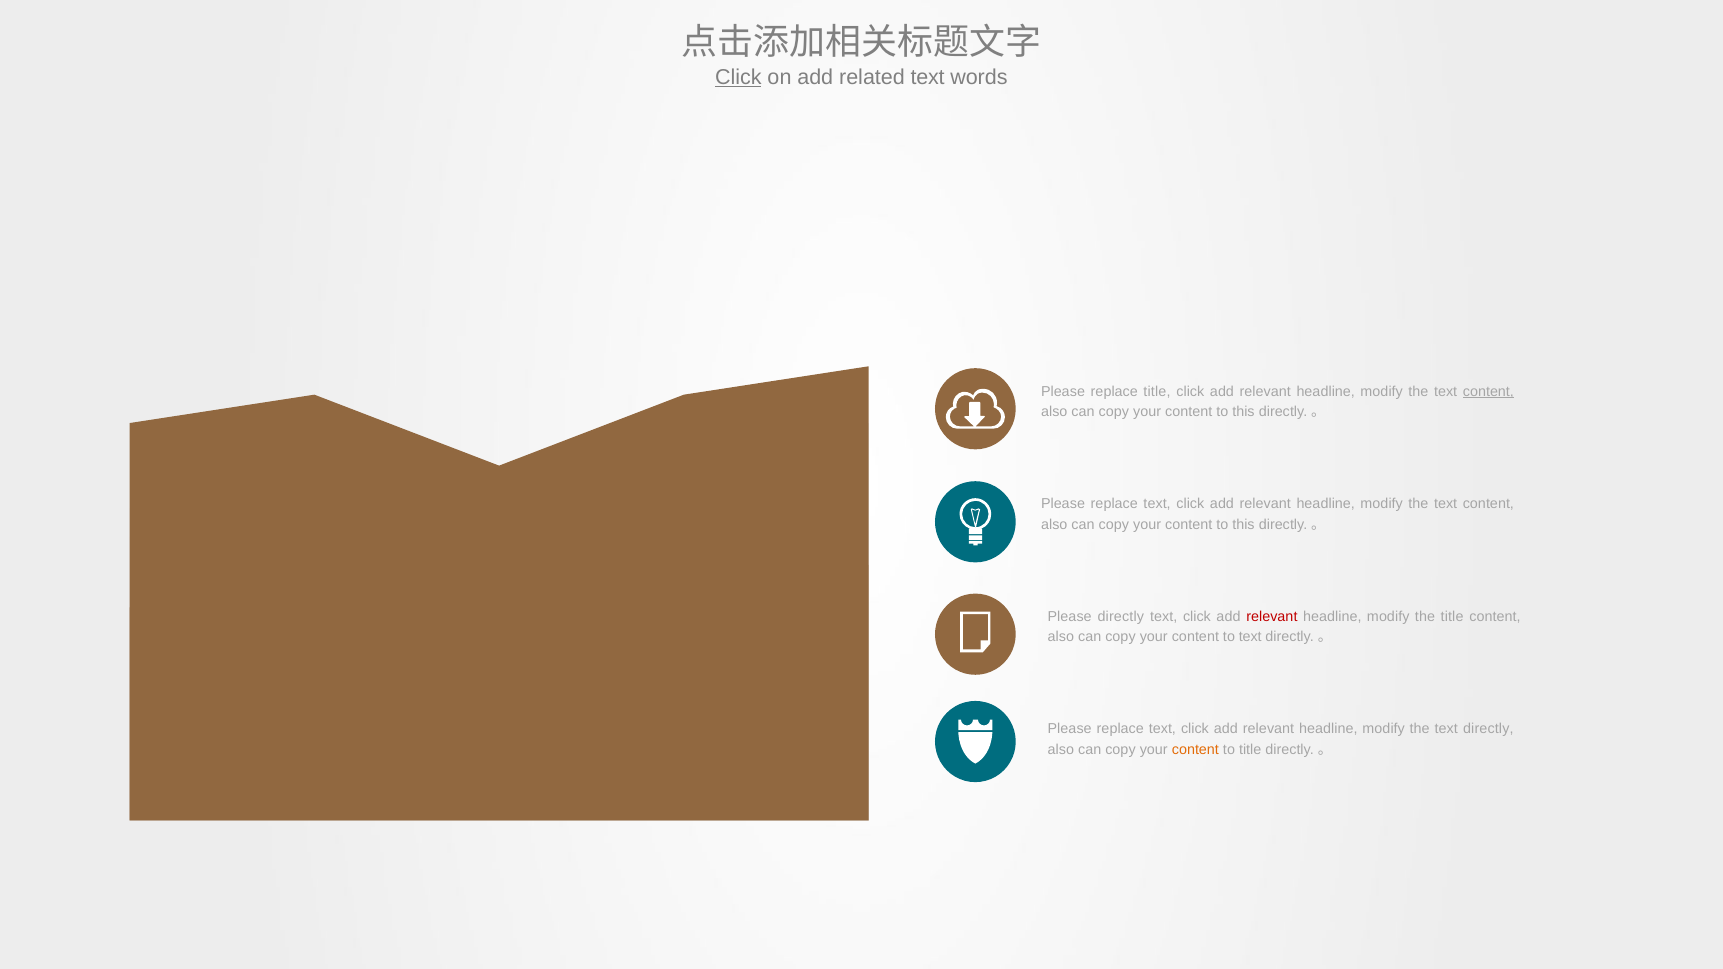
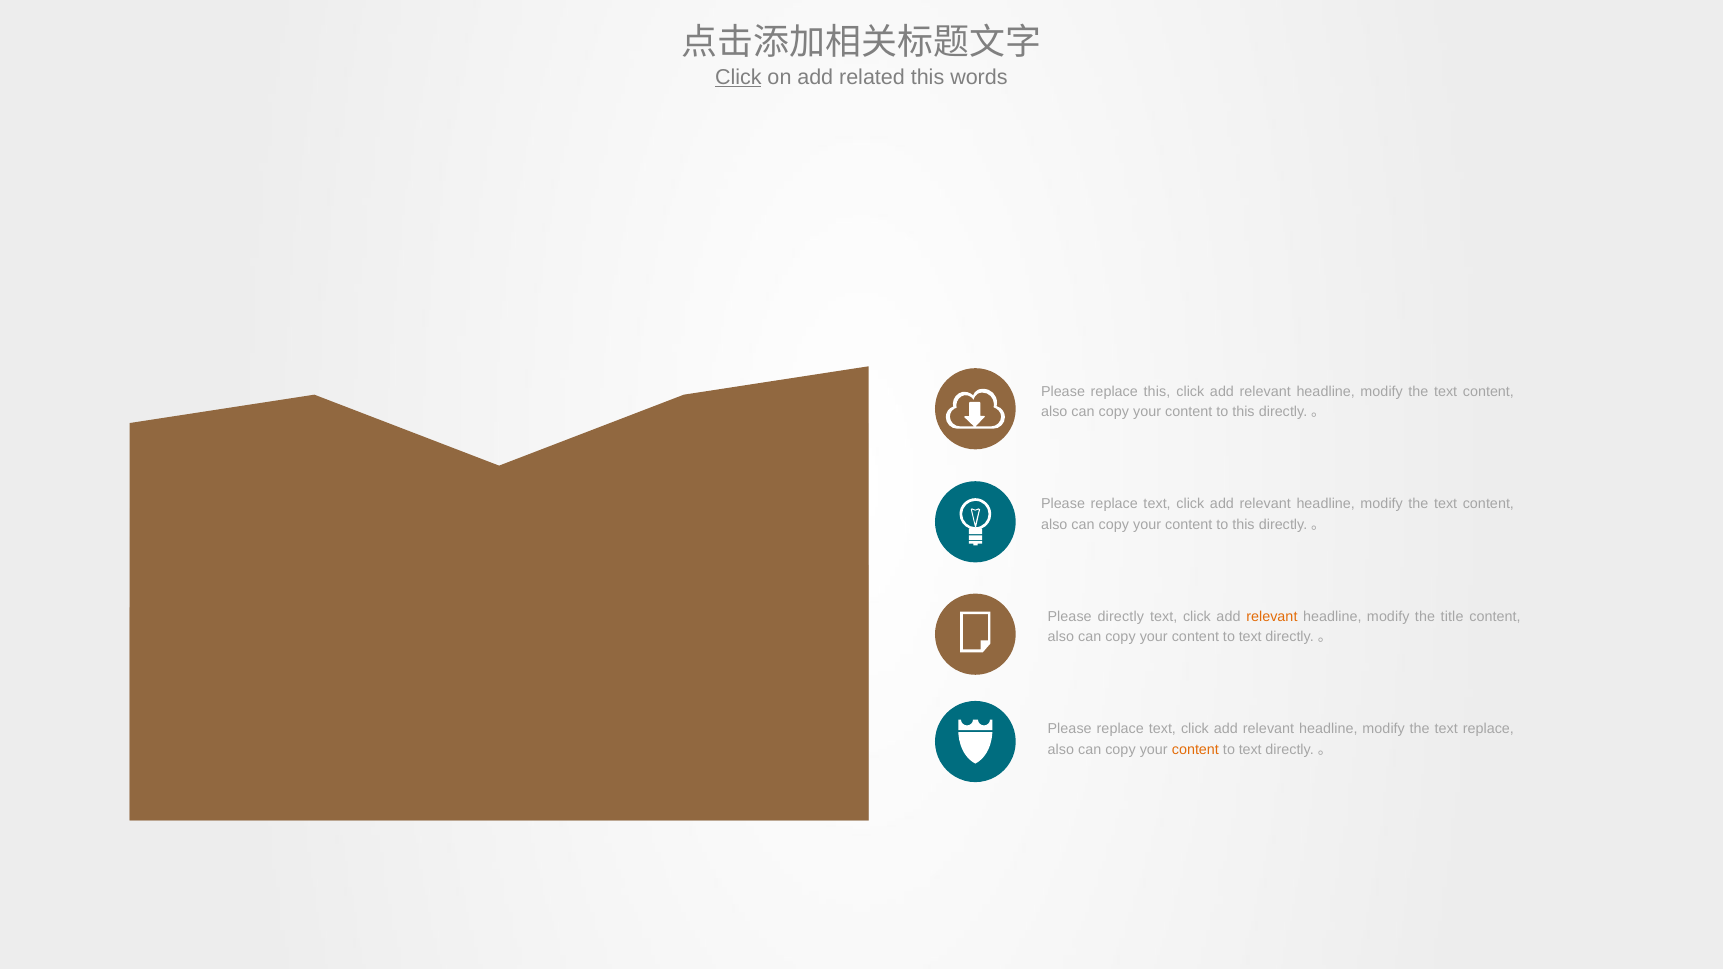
related text: text -> this (928, 77)
replace title: title -> this (1157, 391)
content underline: present -> none (1488, 391)
relevant colour: red -> orange (1272, 616)
the text directly: directly -> replace (1488, 729)
title: title -> text (1250, 749)
